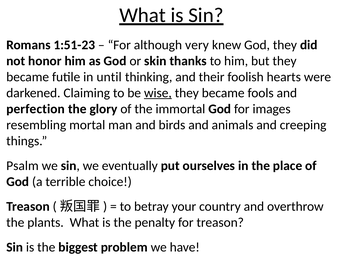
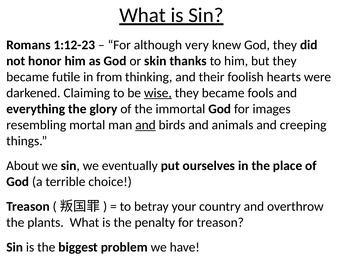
1:51-23: 1:51-23 -> 1:12-23 (74, 45)
until: until -> from (109, 77)
perfection: perfection -> everything (36, 109)
and underline: none -> present (145, 125)
Psalm: Psalm -> About (23, 166)
